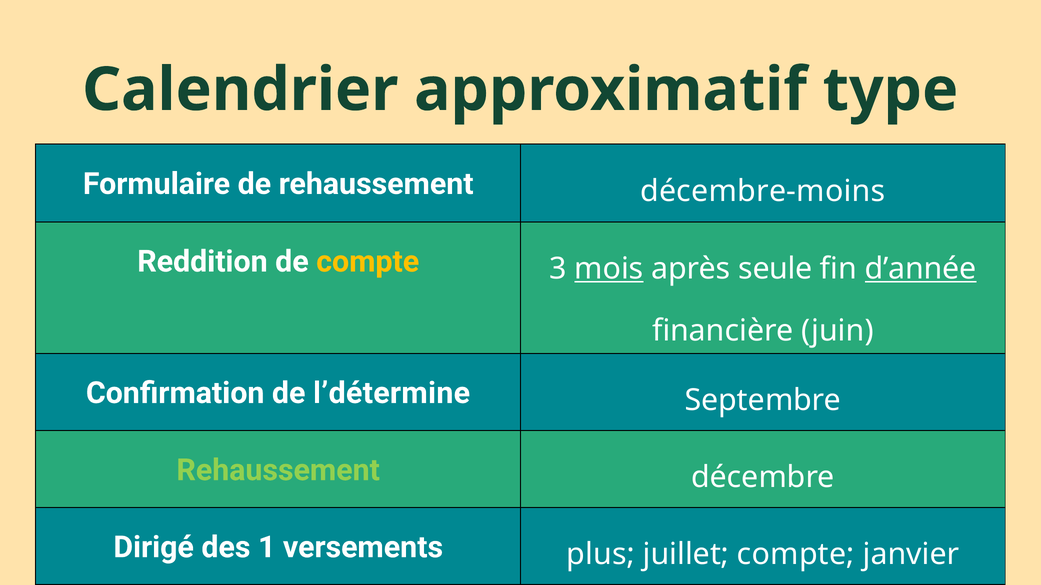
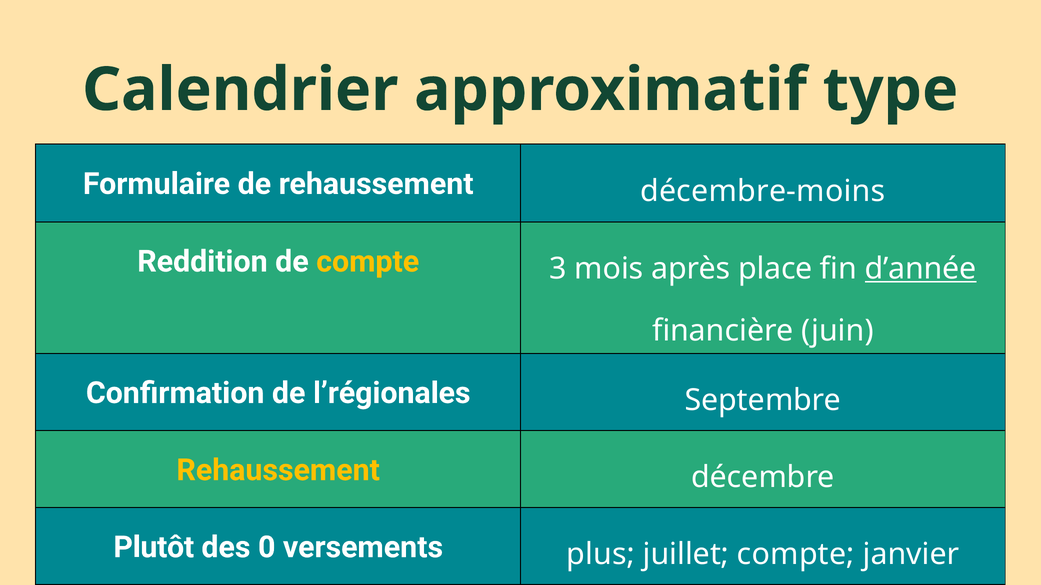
mois underline: present -> none (609, 269)
seule: seule -> place (775, 269)
l’détermine: l’détermine -> l’régionales (392, 393)
Rehaussement colour: light green -> yellow (278, 471)
Dirigé: Dirigé -> Plutôt (154, 548)
1: 1 -> 0 (267, 548)
